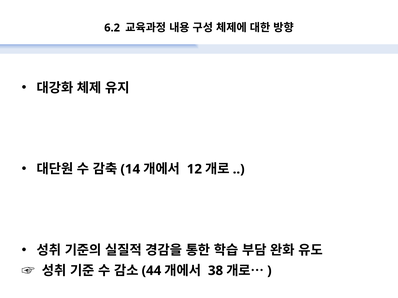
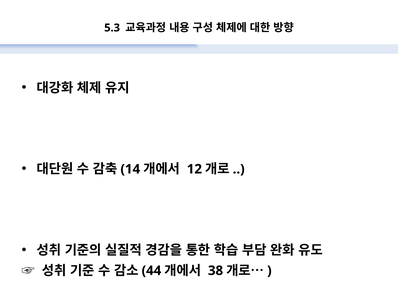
6.2: 6.2 -> 5.3 (112, 28)
